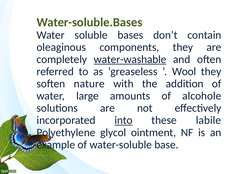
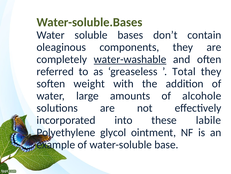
Wool: Wool -> Total (184, 71)
nature: nature -> weight (89, 83)
into underline: present -> none (124, 120)
